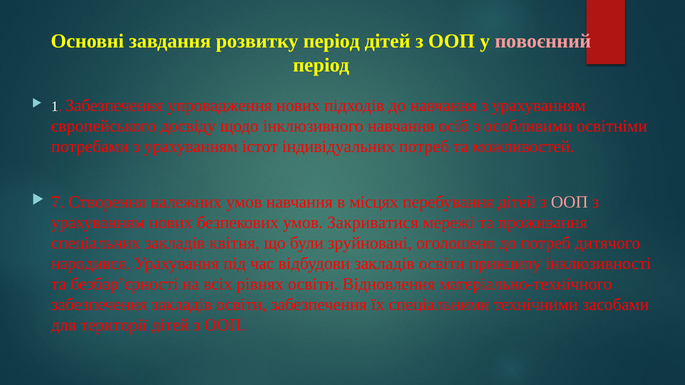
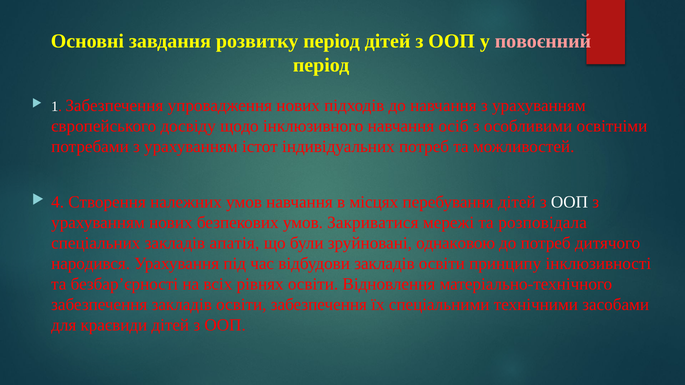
7: 7 -> 4 (58, 202)
ООП colour: pink -> white (570, 202)
проживання: проживання -> розповідала (543, 223)
квітня: квітня -> апатія (234, 243)
оголошено: оголошено -> однаковою (456, 243)
території: території -> краєвиди (114, 325)
